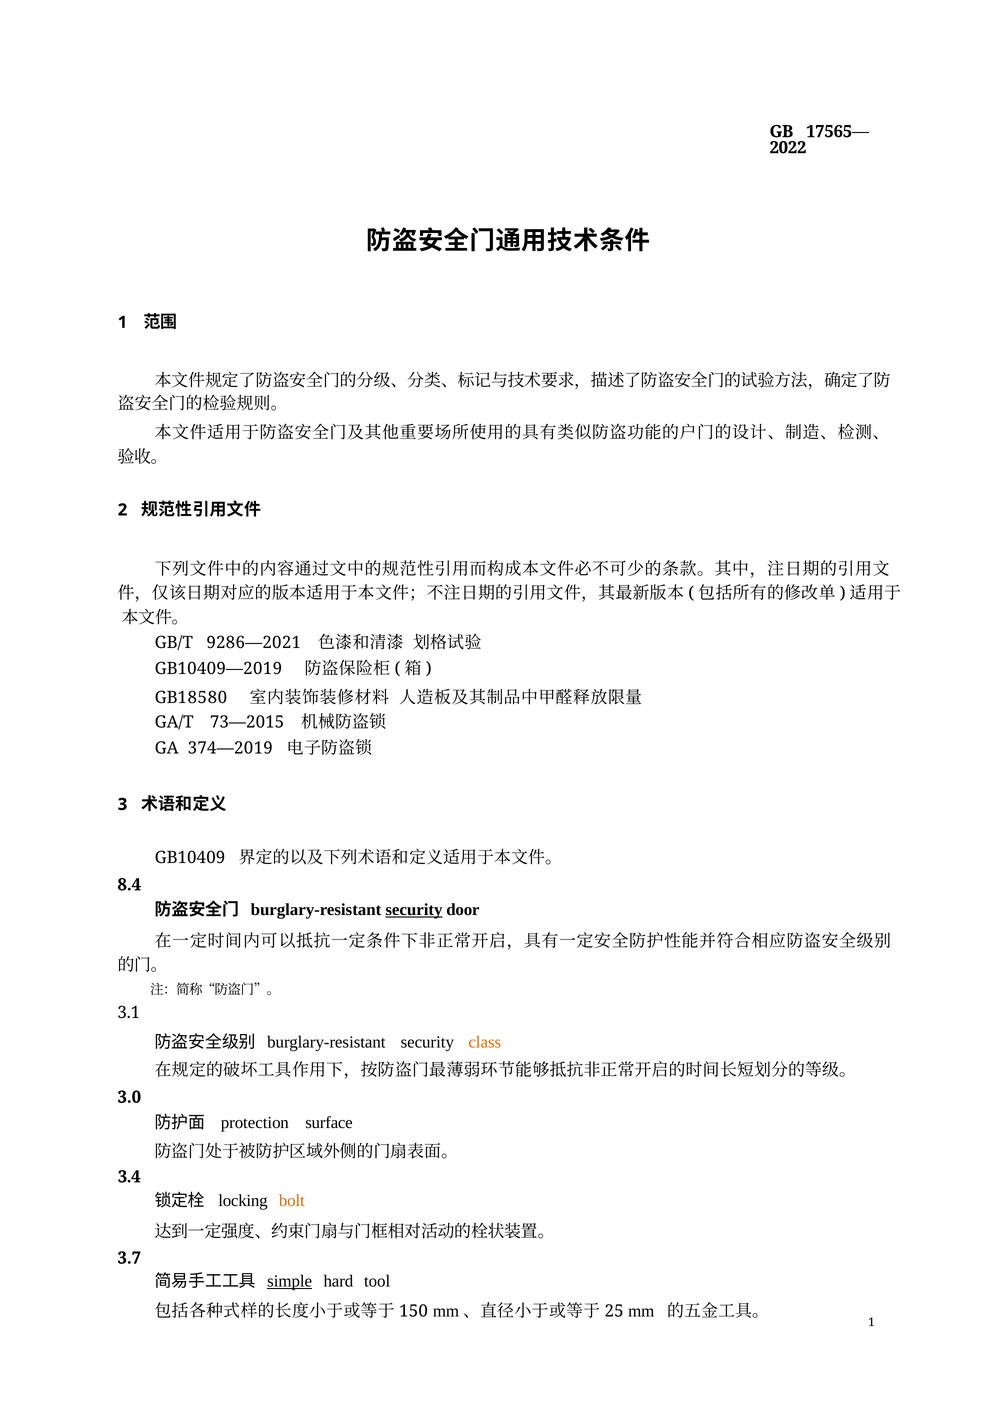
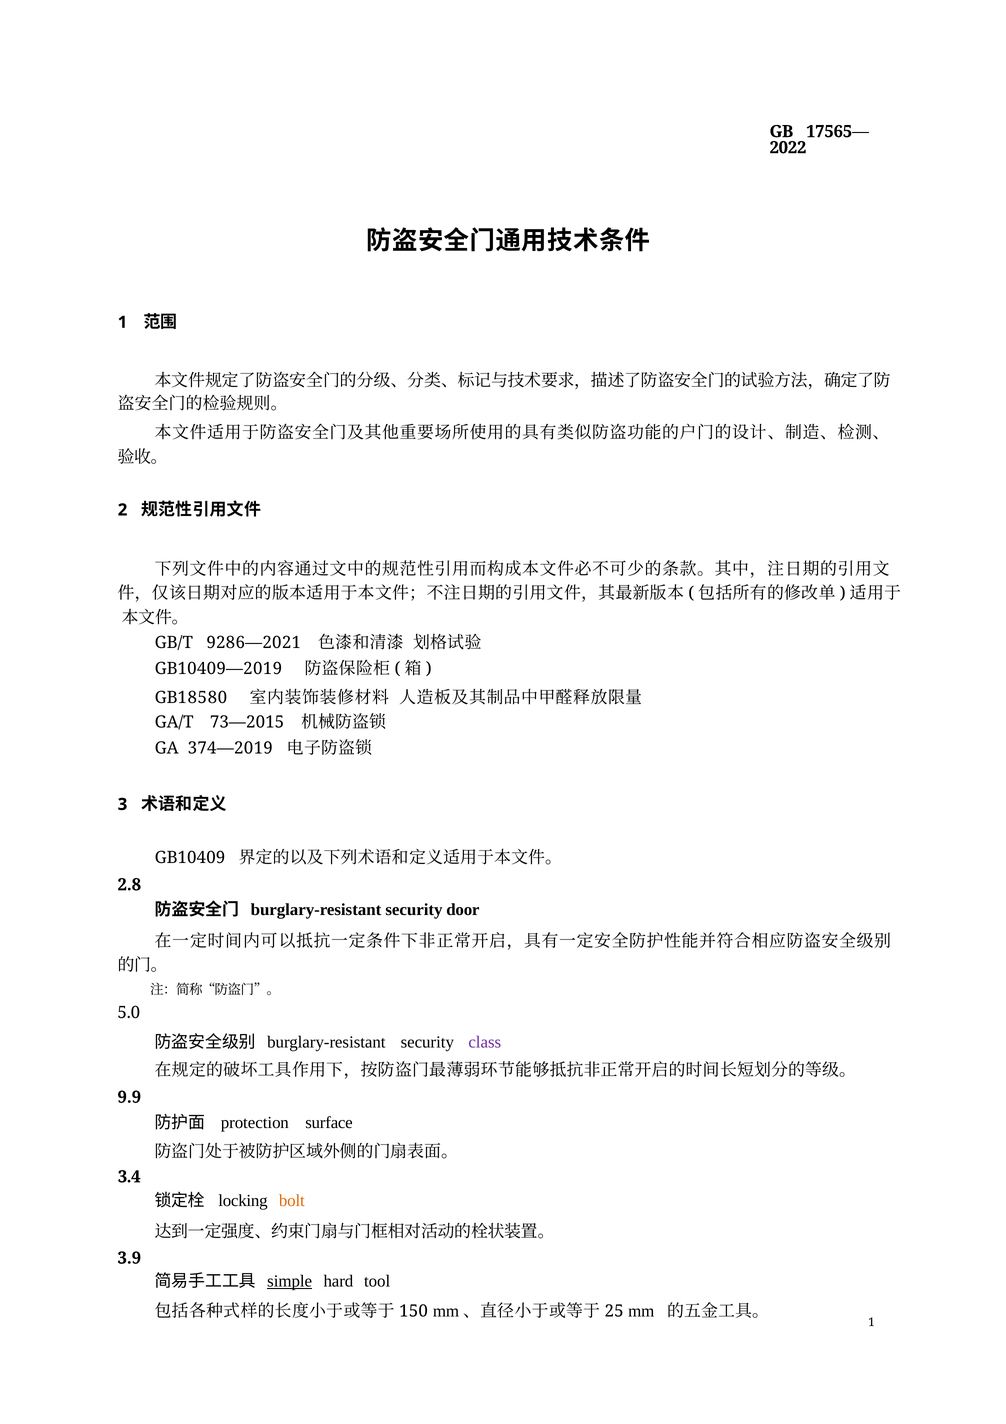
8.4: 8.4 -> 2.8 (129, 884)
security underline: present -> none (414, 909)
3.1: 3.1 -> 5.0 (129, 1012)
class colour: orange -> purple (485, 1042)
3.0: 3.0 -> 9.9 (129, 1097)
3.7: 3.7 -> 3.9 (129, 1258)
